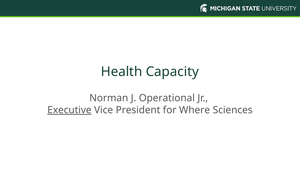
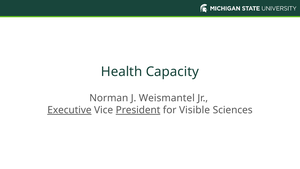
Operational: Operational -> Weismantel (167, 98)
President underline: none -> present (138, 110)
Where: Where -> Visible (195, 110)
